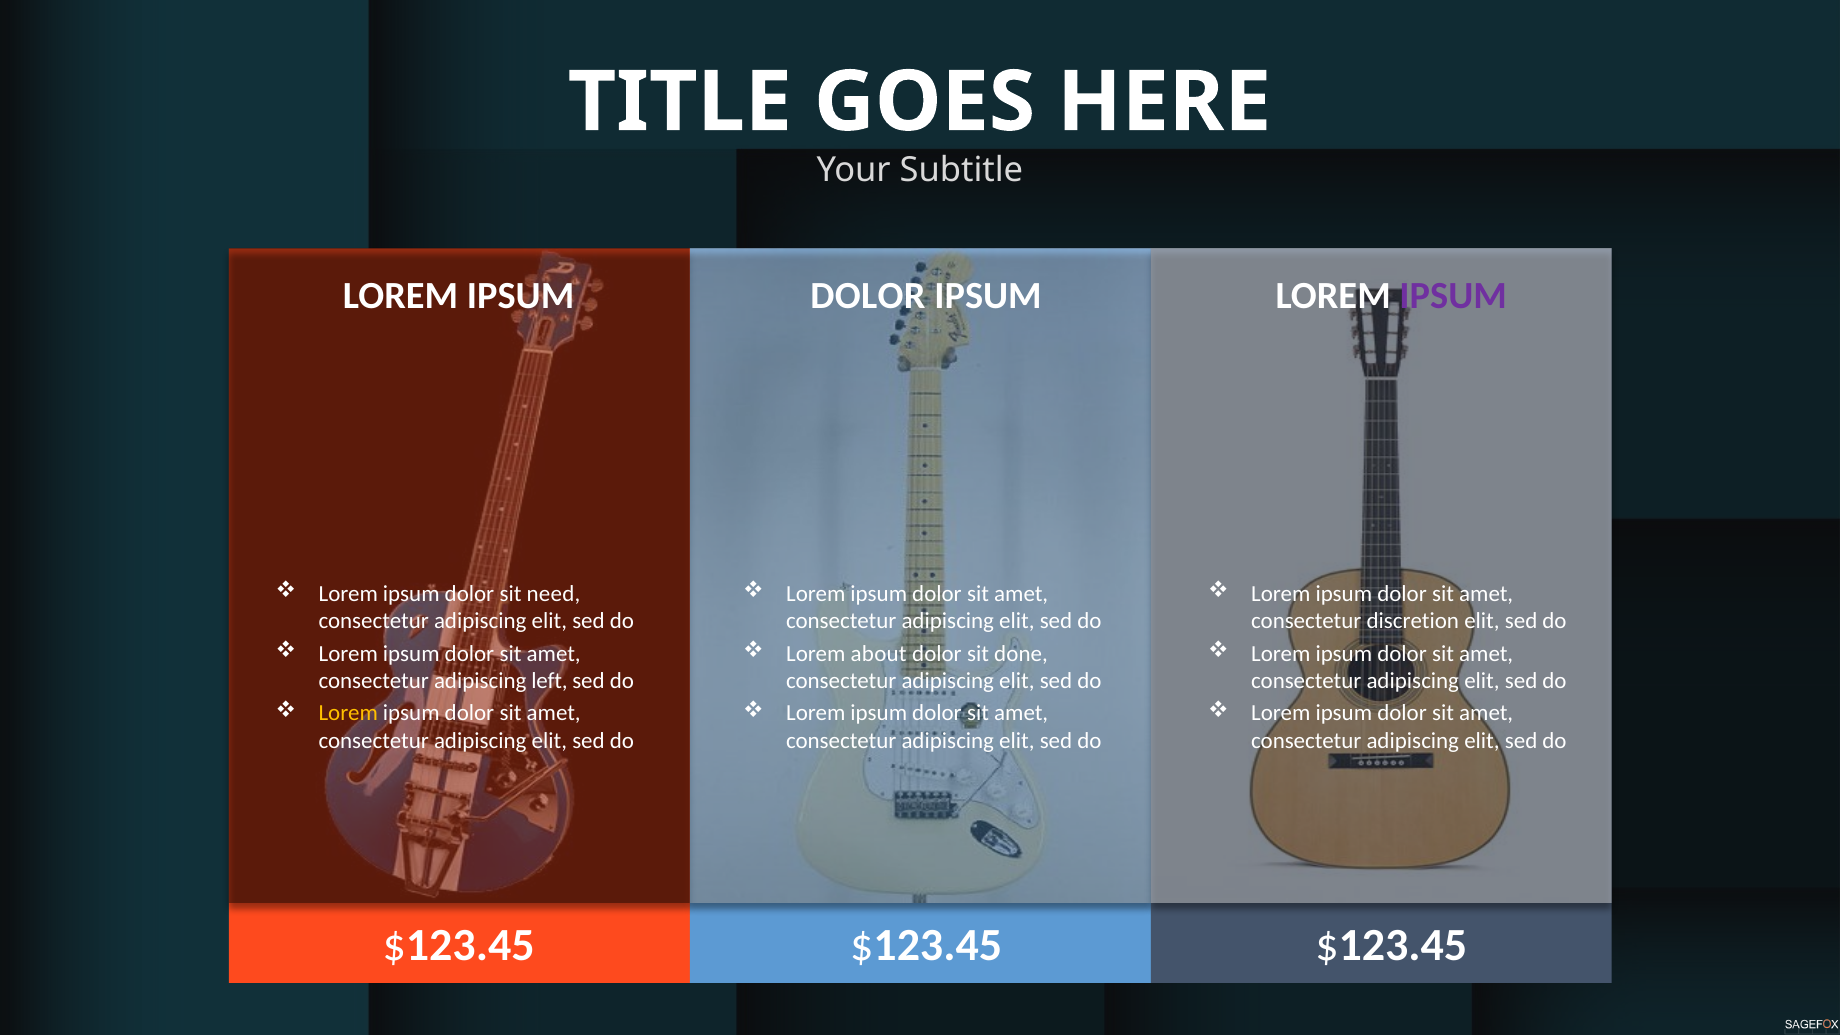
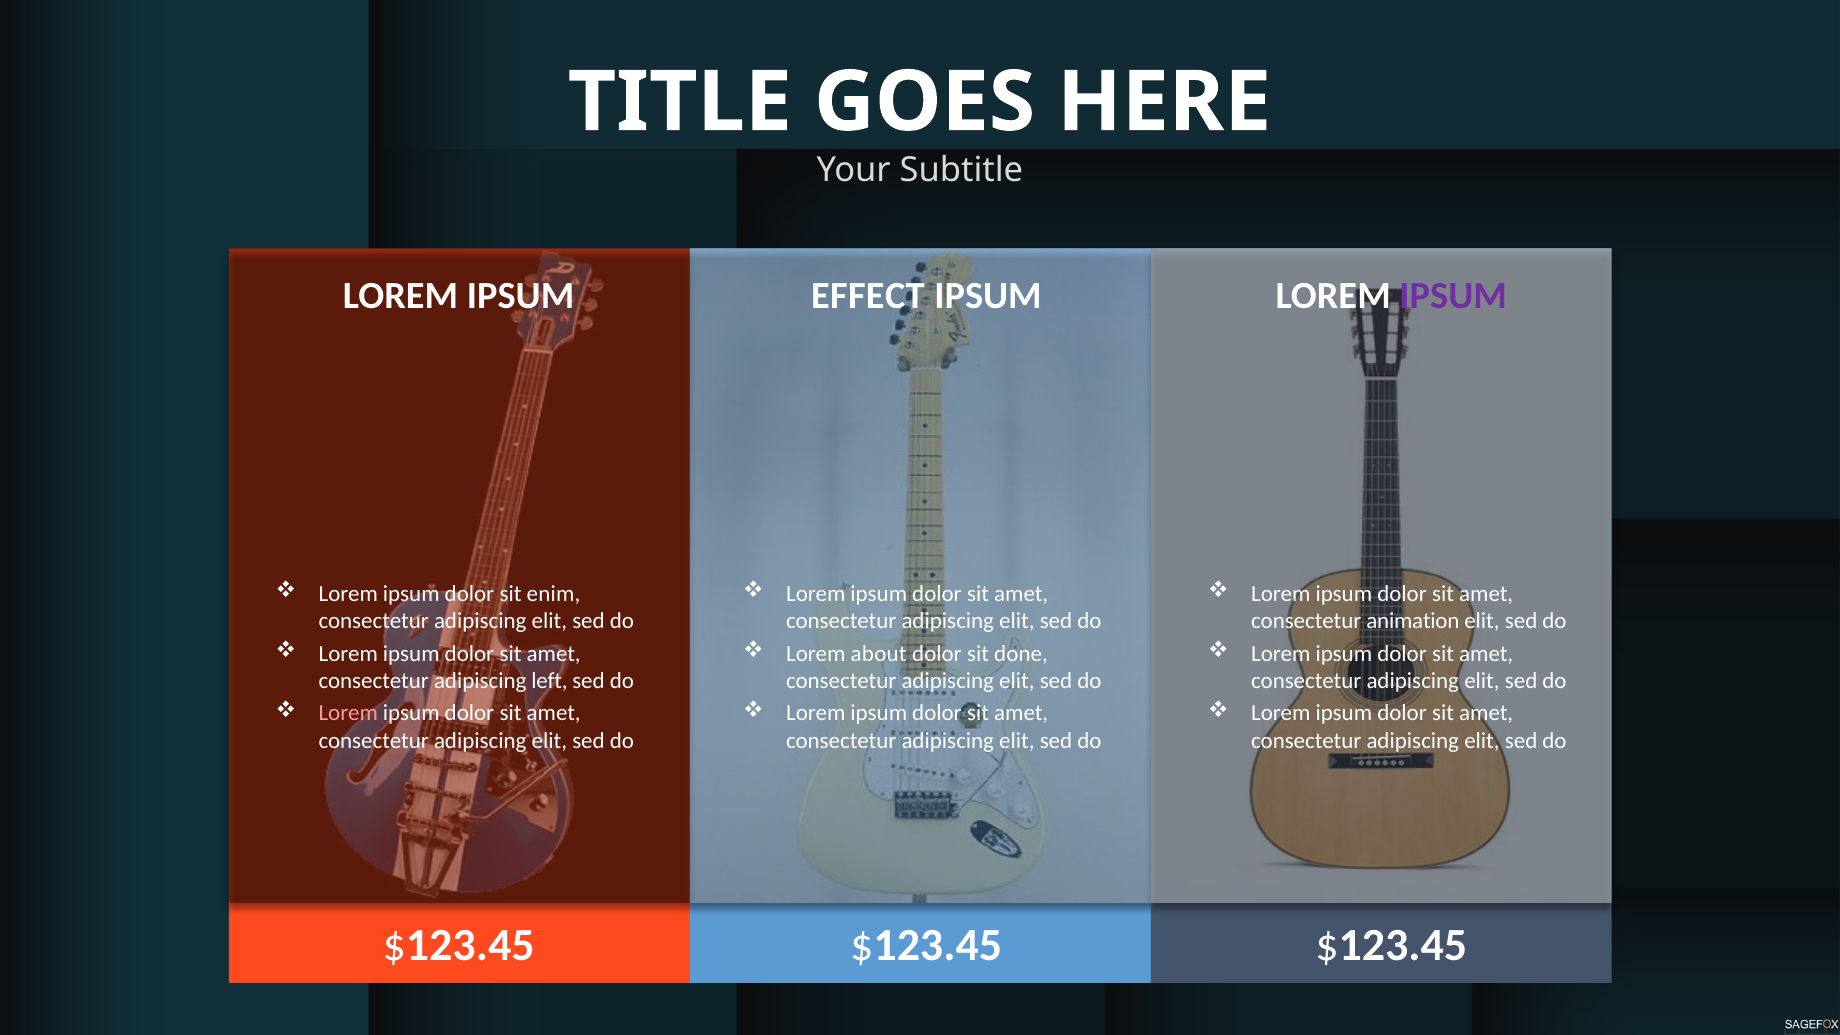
DOLOR: DOLOR -> EFFECT (868, 296)
need: need -> enim (553, 594)
discretion: discretion -> animation (1413, 621)
Lorem colour: yellow -> pink (348, 713)
